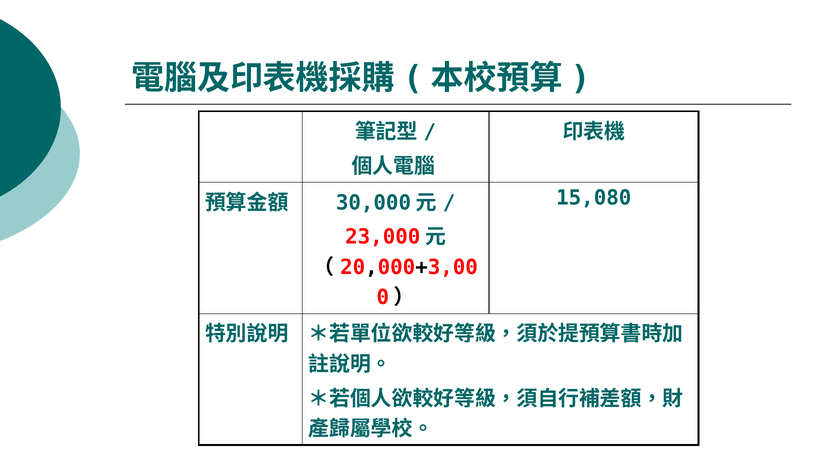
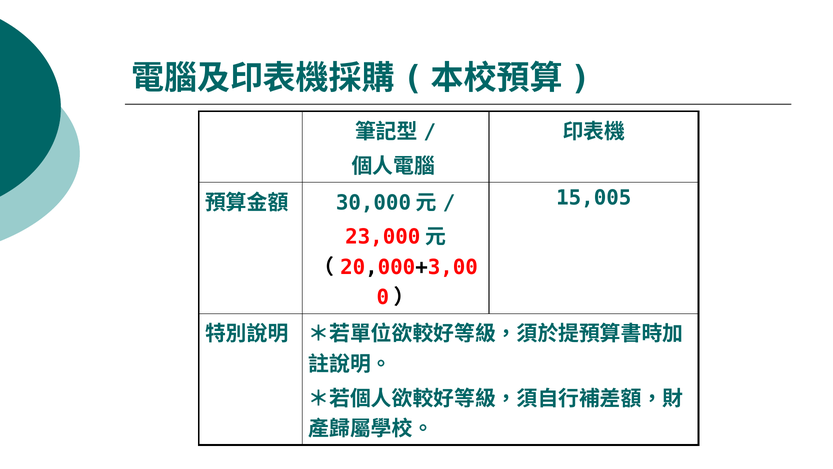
15,080: 15,080 -> 15,005 (594, 198)
